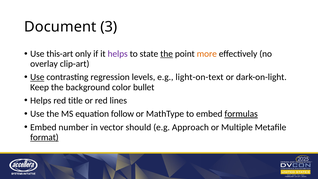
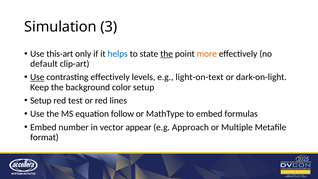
Document: Document -> Simulation (60, 27)
helps colour: purple -> blue (118, 54)
overlay: overlay -> default (44, 64)
contrasting regression: regression -> effectively (110, 77)
color bullet: bullet -> setup (144, 87)
Helps: Helps -> Setup (41, 100)
title: title -> test (75, 100)
formulas underline: present -> none (241, 114)
should: should -> appear (139, 127)
format underline: present -> none (44, 137)
